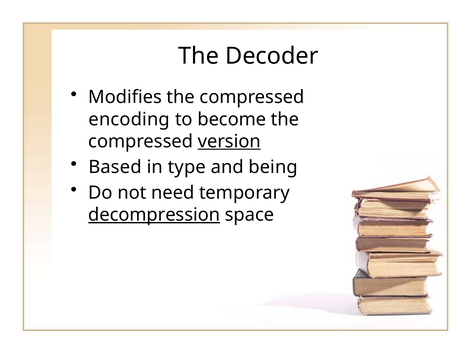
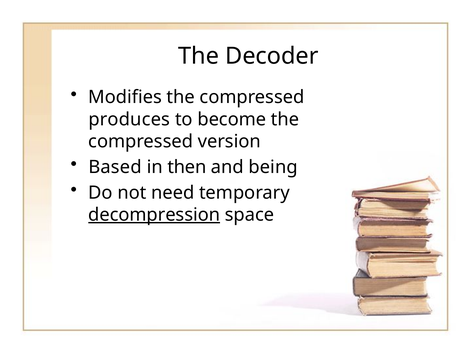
encoding: encoding -> produces (129, 119)
version underline: present -> none (229, 141)
type: type -> then (187, 167)
